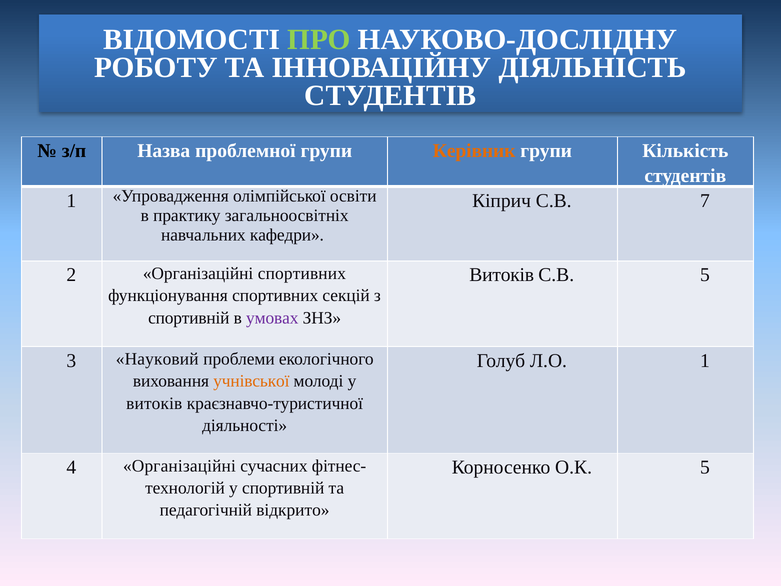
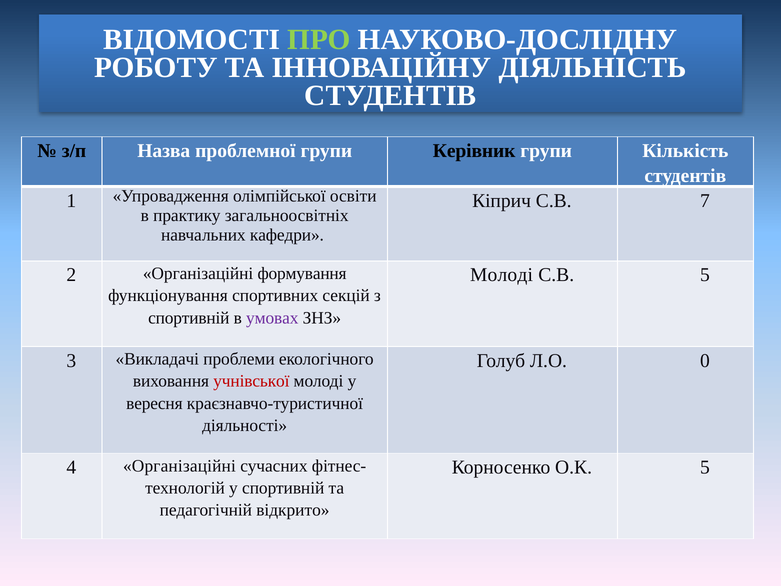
Керівник colour: orange -> black (474, 151)
Організаційні спортивних: спортивних -> формування (302, 273)
Витоків: Витоків -> Молоді (502, 275)
Науковий: Науковий -> Викладачі (157, 359)
Л.О 1: 1 -> 0 (705, 360)
учнівської colour: orange -> red (251, 381)
витоків: витоків -> вересня (154, 403)
